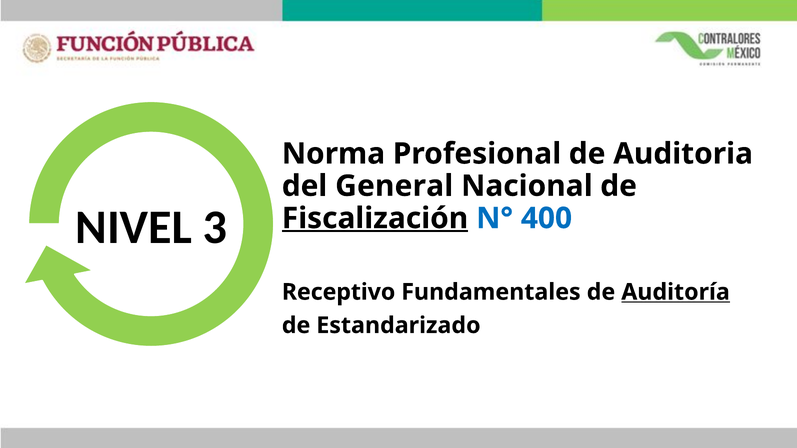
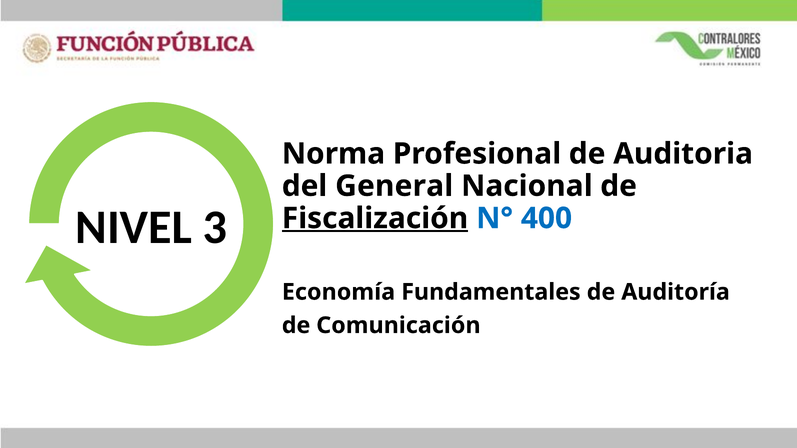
Receptivo: Receptivo -> Economía (338, 292)
Auditoría underline: present -> none (676, 292)
Estandarizado: Estandarizado -> Comunicación (398, 326)
